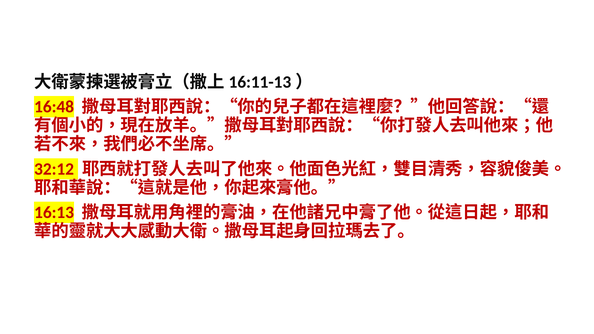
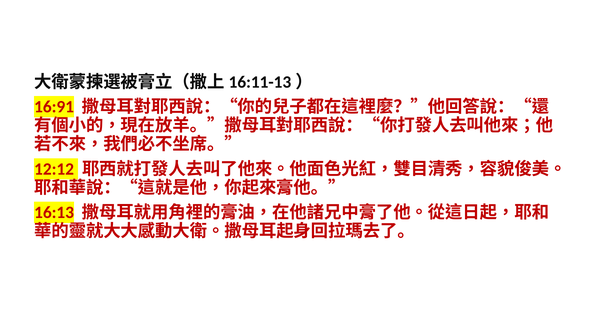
16:48: 16:48 -> 16:91 (54, 107)
32:12: 32:12 -> 12:12 (54, 169)
